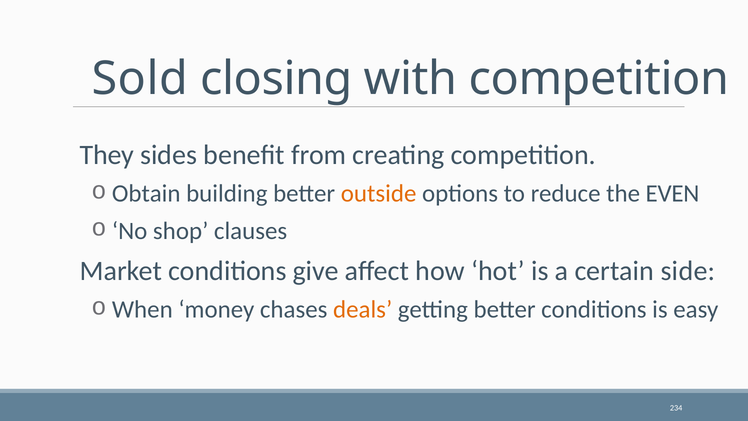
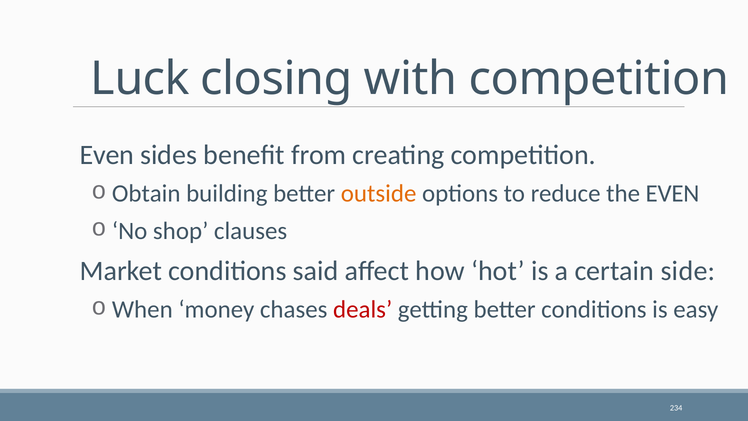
Sold: Sold -> Luck (140, 79)
They: They -> Even (107, 155)
give: give -> said (316, 271)
deals colour: orange -> red (363, 310)
